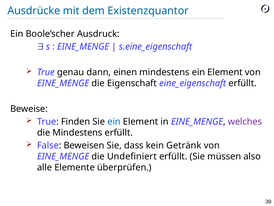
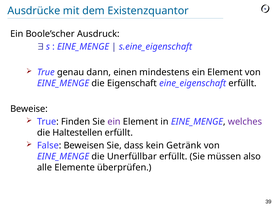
ein colour: blue -> purple (114, 121)
die Mindestens: Mindestens -> Haltestellen (78, 132)
Undefiniert: Undefiniert -> Unerfüllbar (132, 156)
